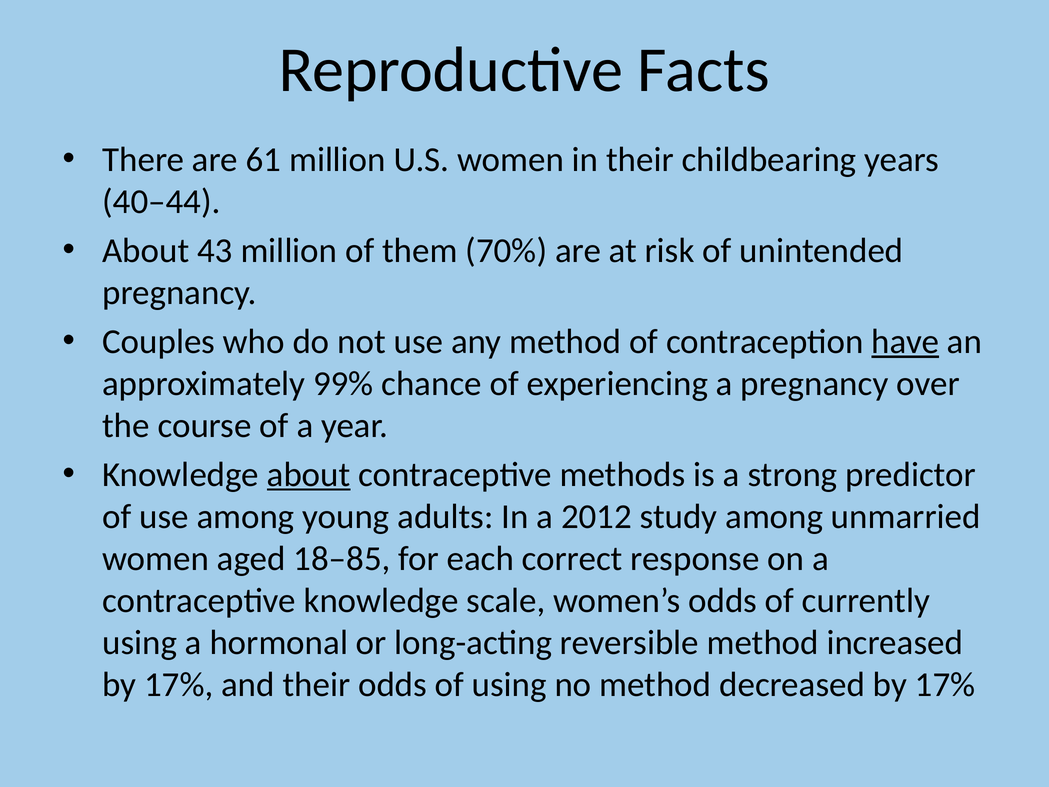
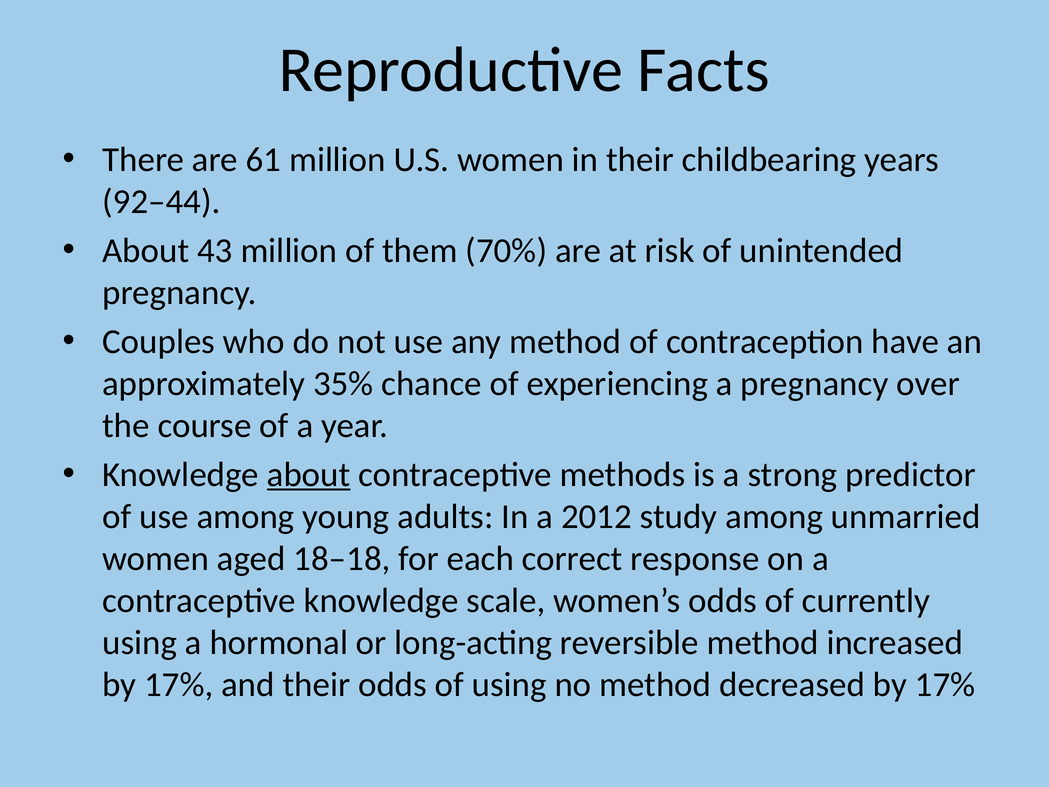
40–44: 40–44 -> 92–44 (161, 202)
have underline: present -> none (905, 342)
99%: 99% -> 35% (343, 384)
18–85: 18–85 -> 18–18 (342, 558)
